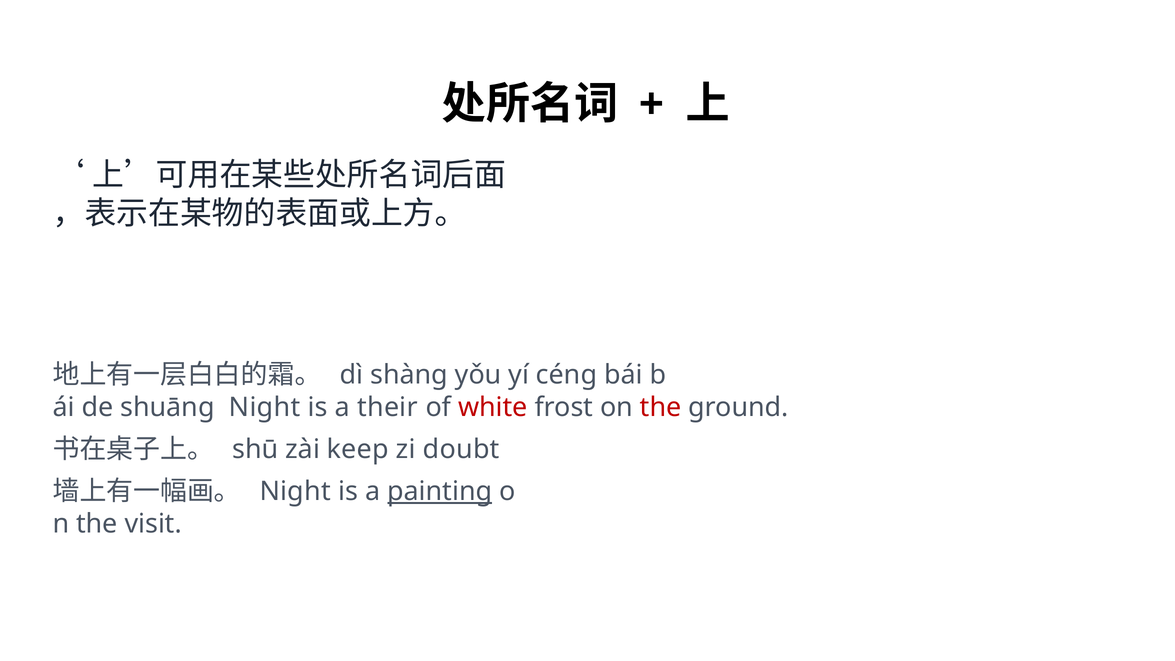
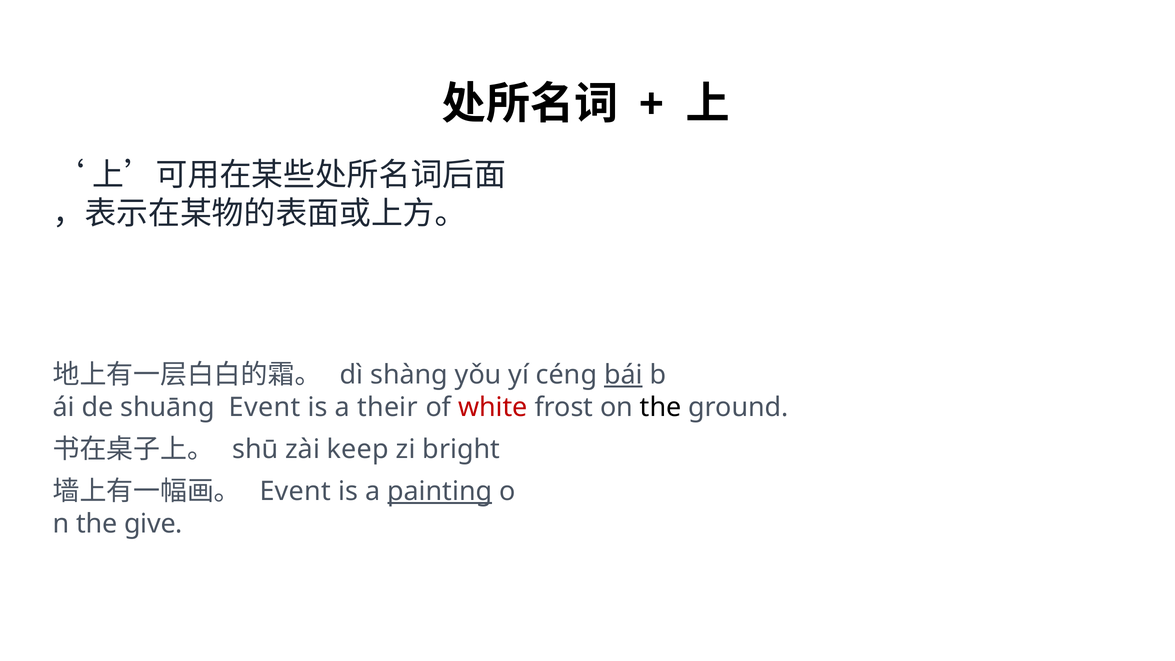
bái underline: none -> present (623, 375)
shuāng Night: Night -> Event (265, 407)
the colour: red -> black (661, 407)
doubt: doubt -> bright (461, 449)
Night: Night -> Event (295, 491)
visit: visit -> give (153, 524)
